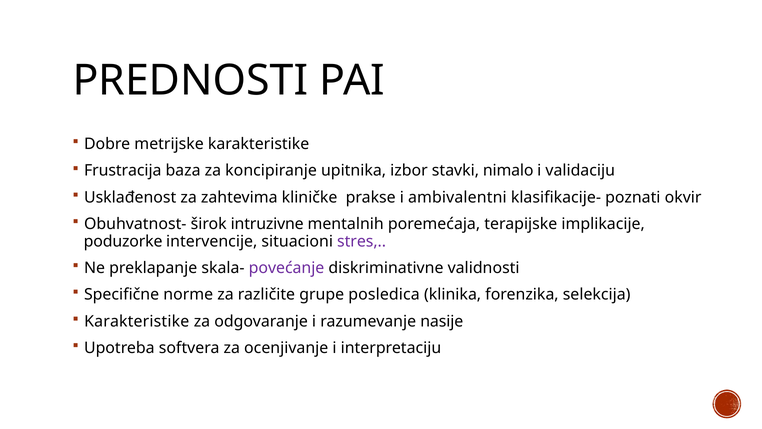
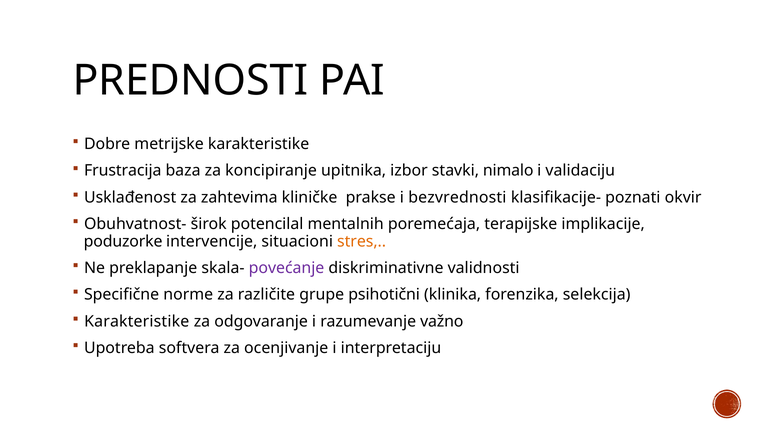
ambivalentni: ambivalentni -> bezvrednosti (457, 197)
intruzivne: intruzivne -> potencilal (267, 224)
stres colour: purple -> orange (362, 241)
posledica: posledica -> psihotični (384, 294)
nasije: nasije -> važno (442, 321)
